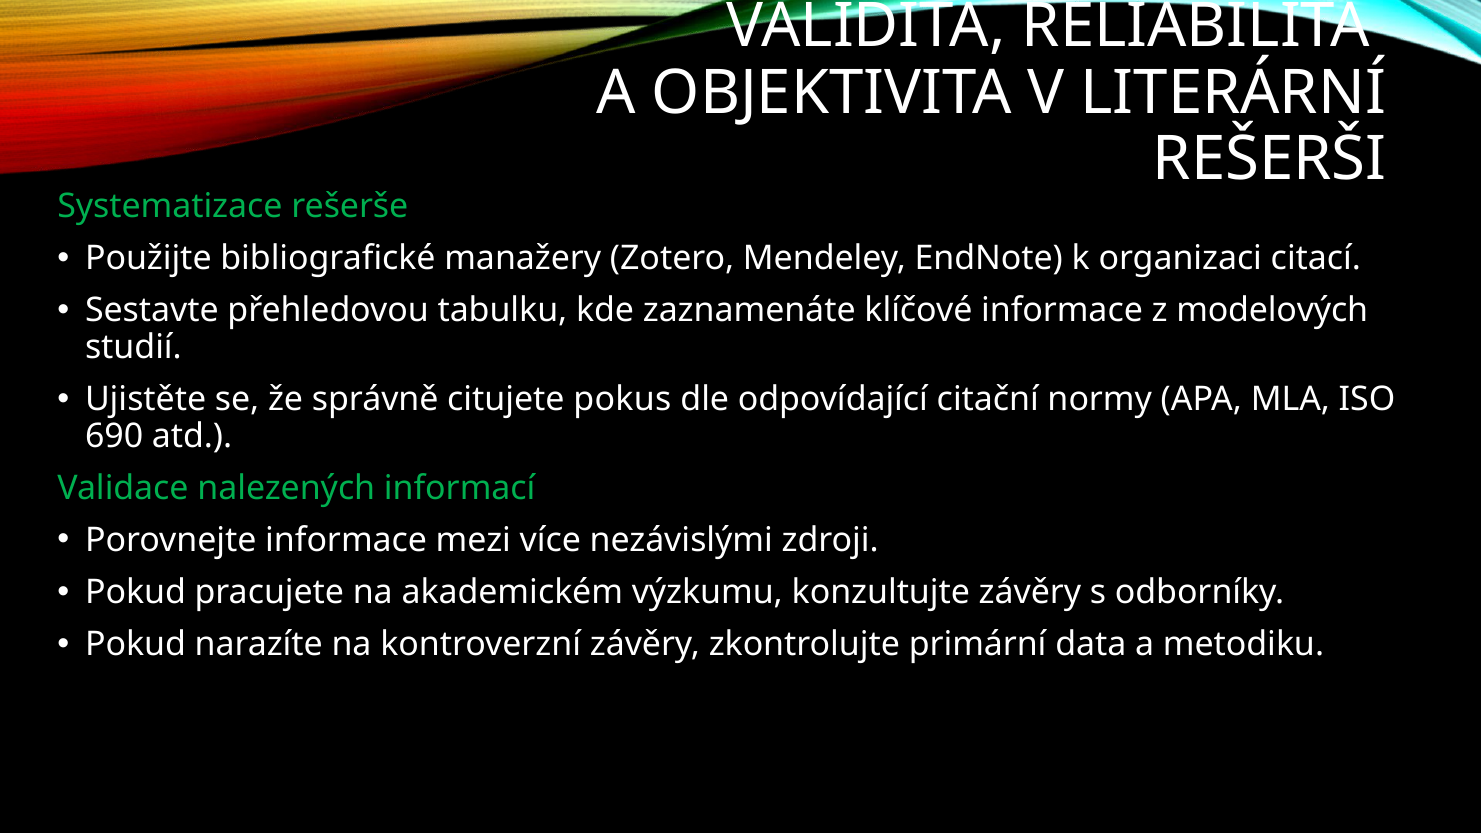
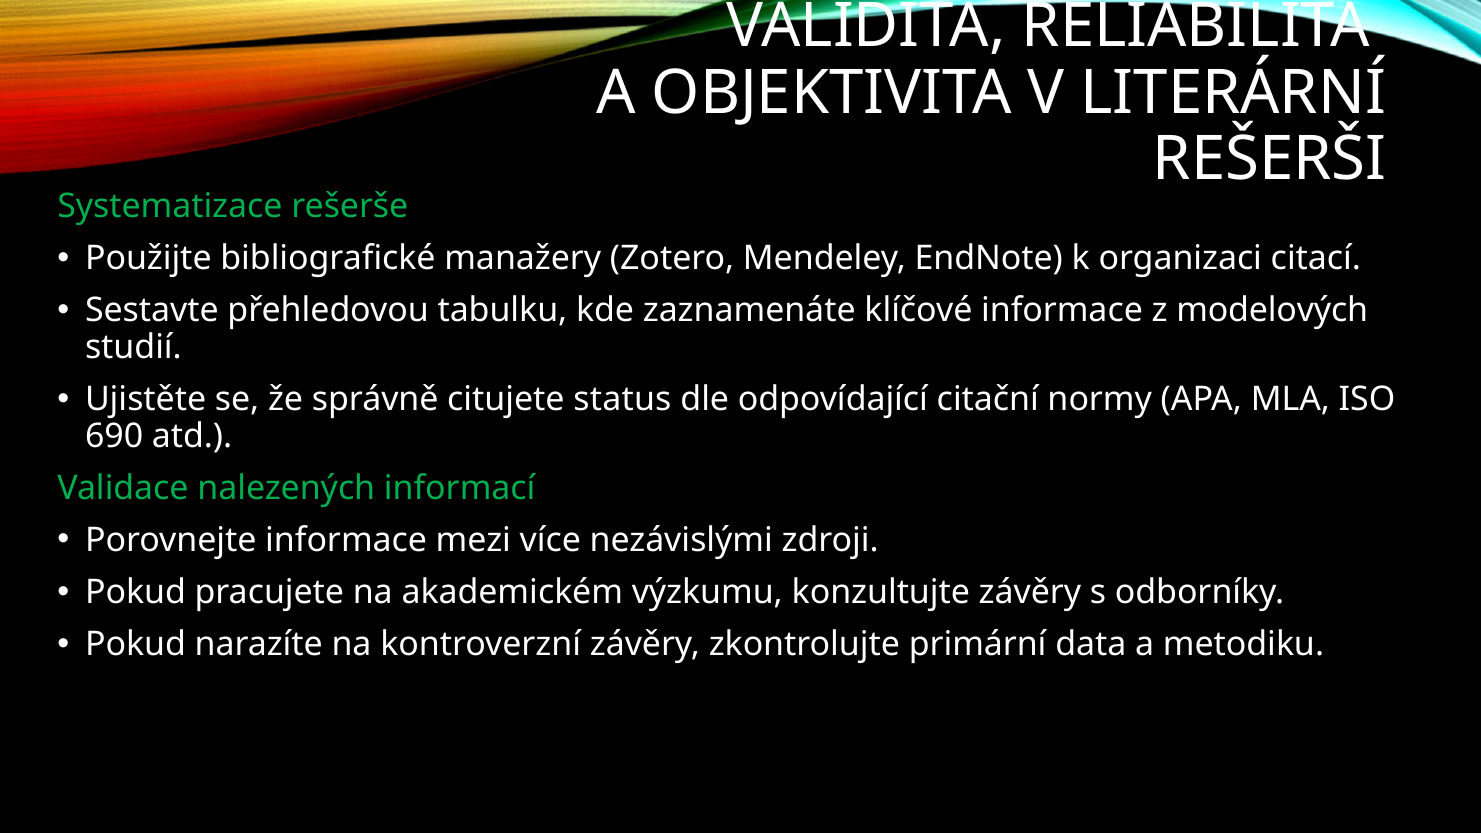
pokus: pokus -> status (622, 399)
